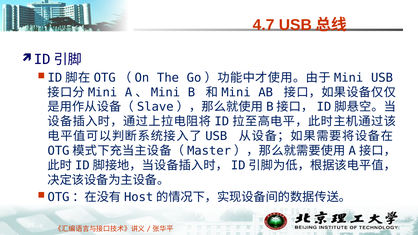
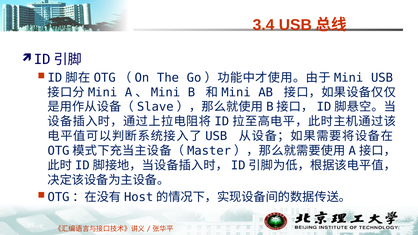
4.7: 4.7 -> 3.4 (264, 25)
